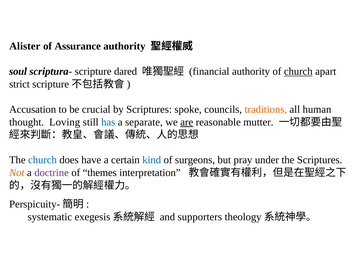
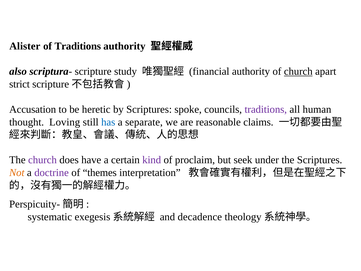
of Assurance: Assurance -> Traditions (78, 46)
soul: soul -> also (18, 71)
dared: dared -> study (126, 71)
crucial: crucial -> heretic (96, 109)
traditions colour: orange -> purple (266, 109)
are underline: present -> none (187, 122)
mutter: mutter -> claims (258, 122)
church colour: blue -> purple (42, 160)
kind colour: blue -> purple (152, 160)
surgeons: surgeons -> proclaim (195, 160)
pray: pray -> seek (243, 160)
supporters: supporters -> decadence (200, 217)
